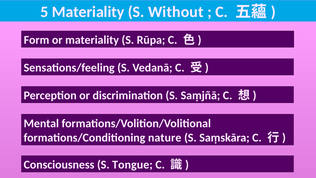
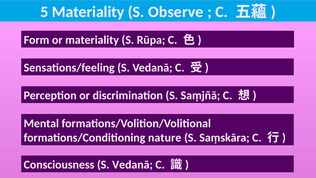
Without: Without -> Observe (176, 12)
Consciousness S Tongue: Tongue -> Vedanā (132, 164)
